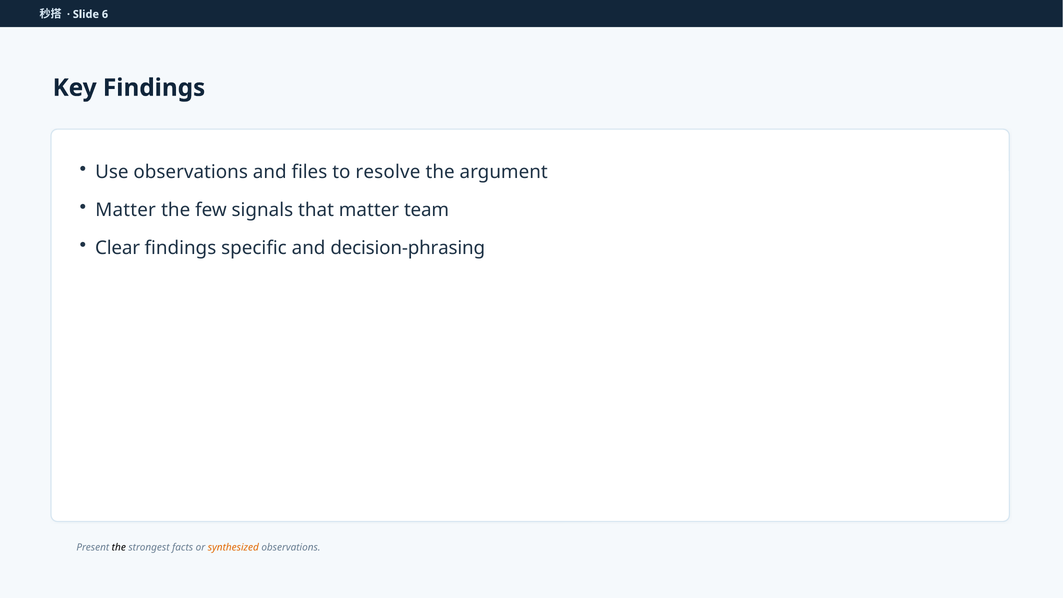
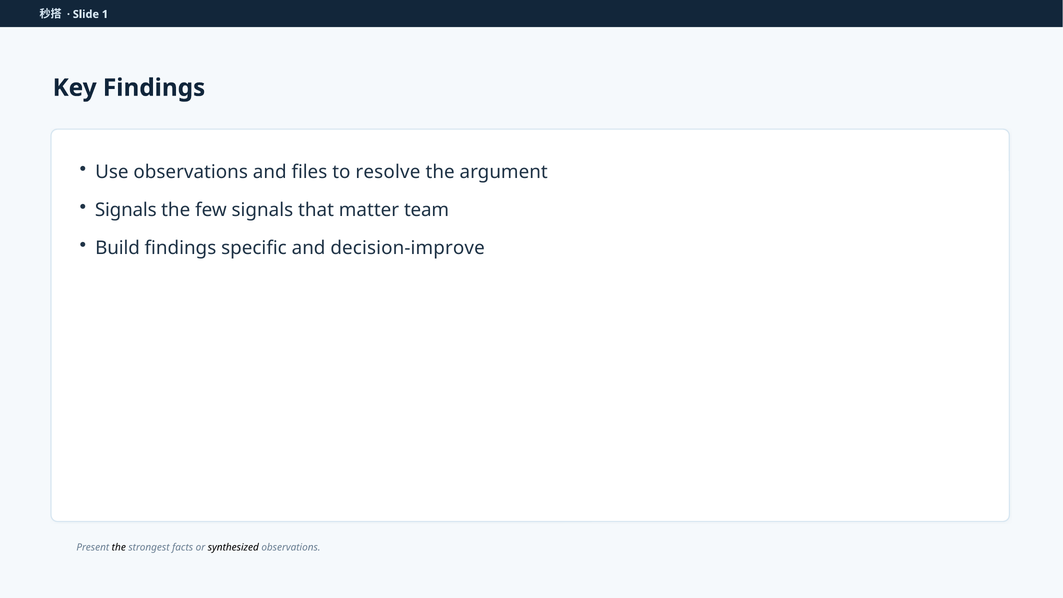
6: 6 -> 1 (105, 14)
Matter: Matter -> Signals (126, 210)
Clear: Clear -> Build (118, 248)
decision-phrasing: decision-phrasing -> decision-improve (408, 248)
synthesized colour: orange -> black (233, 548)
